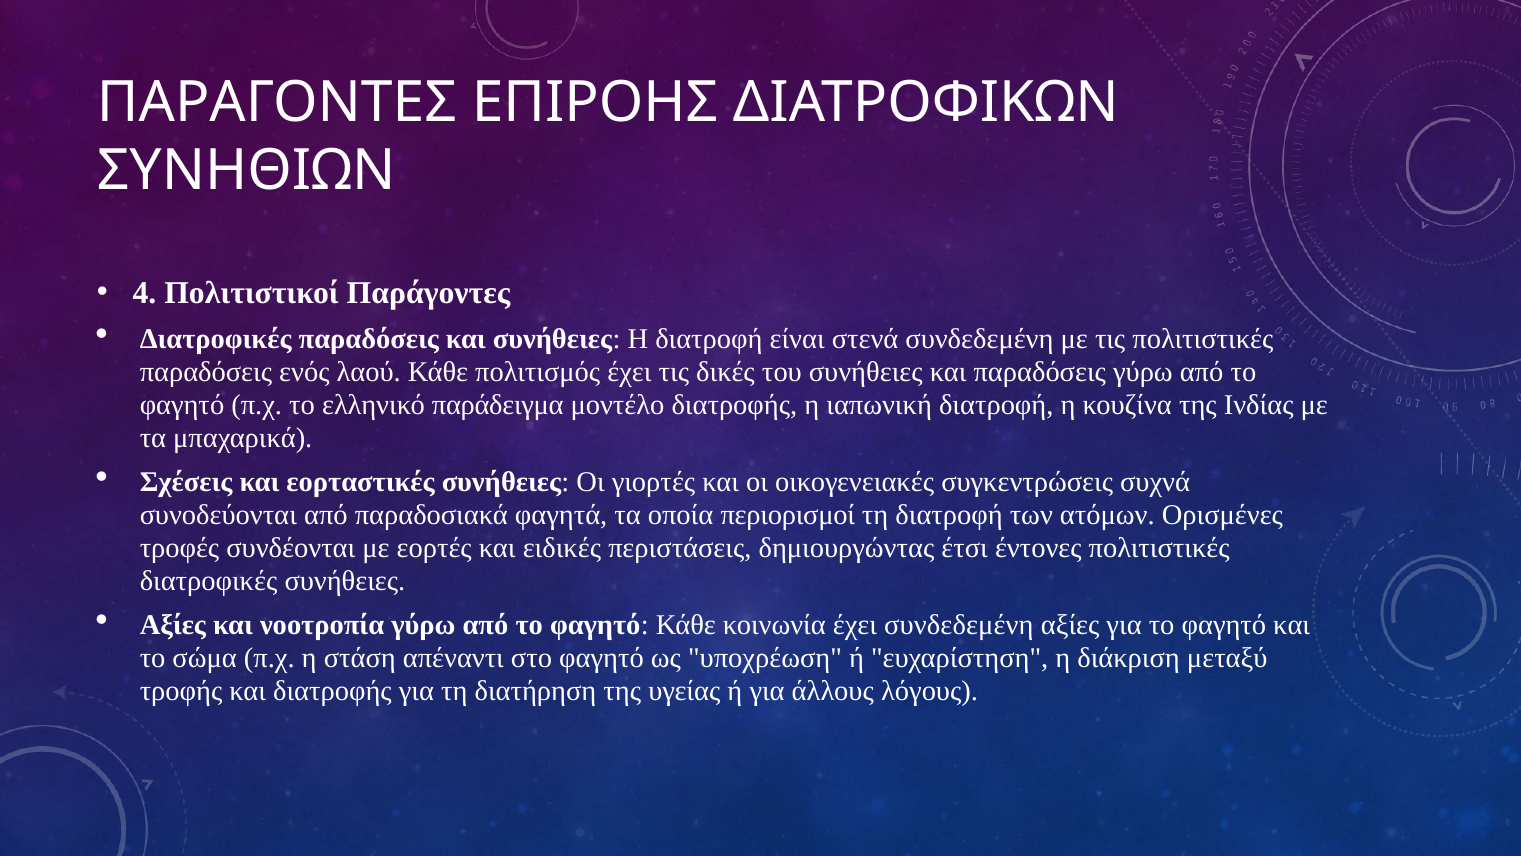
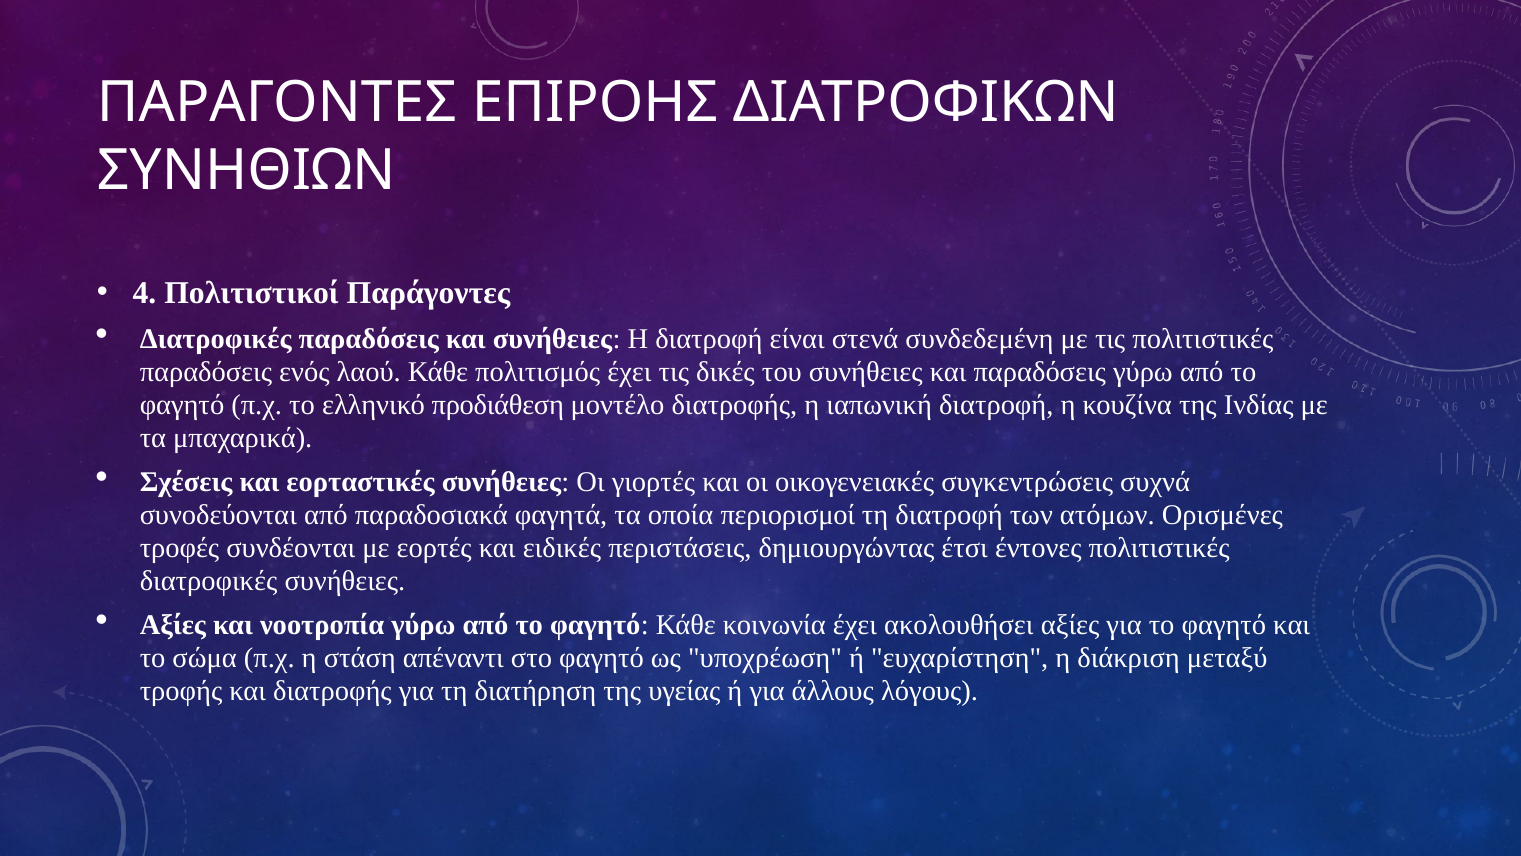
παράδειγμα: παράδειγμα -> προδιάθεση (498, 404)
έχει συνδεδεμένη: συνδεδεμένη -> ακολουθήσει (959, 625)
